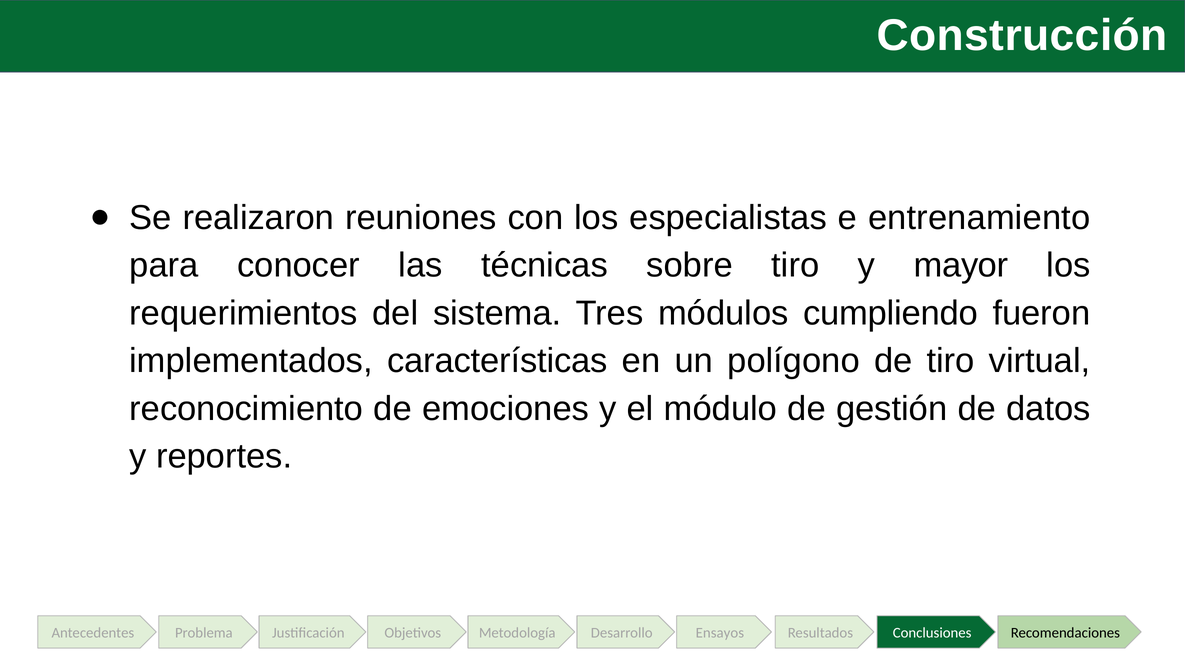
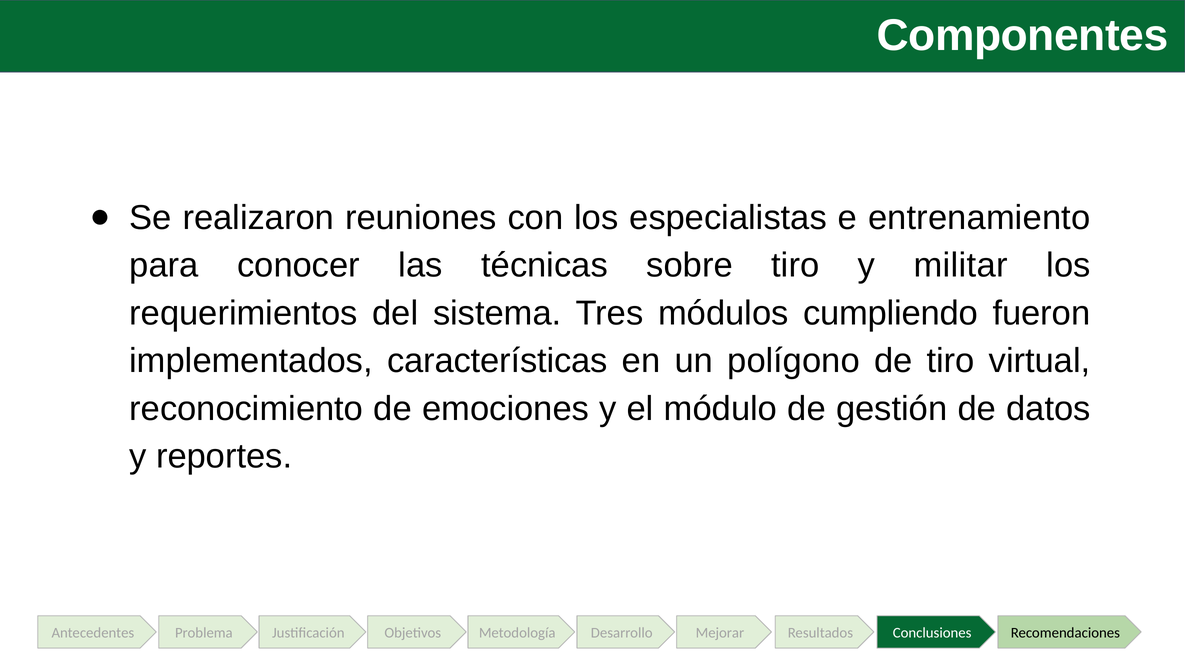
Construcción: Construcción -> Componentes (1023, 36)
mayor: mayor -> militar (961, 265)
Ensayos: Ensayos -> Mejorar (720, 633)
